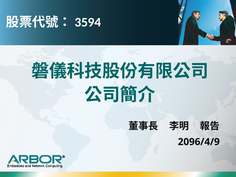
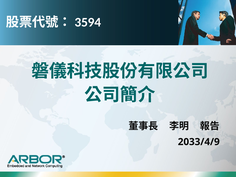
2096/4/9: 2096/4/9 -> 2033/4/9 (199, 142)
